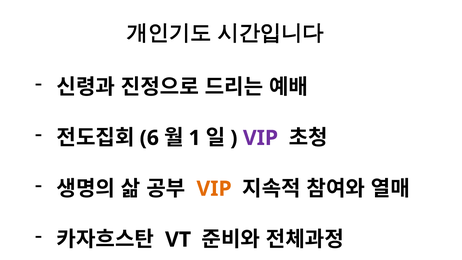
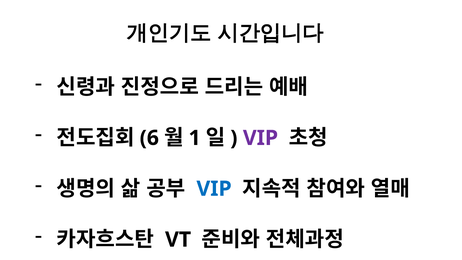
VIP colour: orange -> blue (214, 189)
